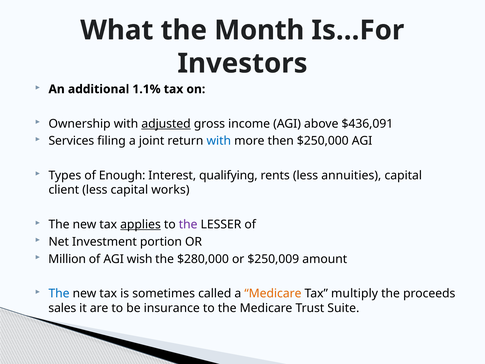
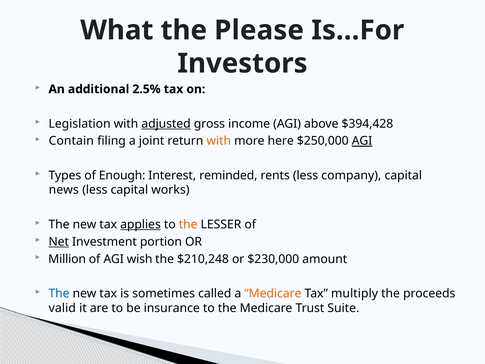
Month: Month -> Please (259, 30)
1.1%: 1.1% -> 2.5% (147, 89)
Ownership: Ownership -> Legislation (80, 124)
$436,091: $436,091 -> $394,428 (367, 124)
Services: Services -> Contain (71, 141)
with colour: blue -> orange (219, 141)
then: then -> here (281, 141)
AGI underline: none -> present (362, 141)
qualifying: qualifying -> reminded (228, 175)
annuities: annuities -> company (351, 175)
client: client -> news (64, 190)
the colour: purple -> orange (188, 224)
Net underline: none -> present (59, 242)
$280,000: $280,000 -> $210,248 (203, 259)
$250,009: $250,009 -> $230,000 (273, 259)
sales: sales -> valid (62, 308)
